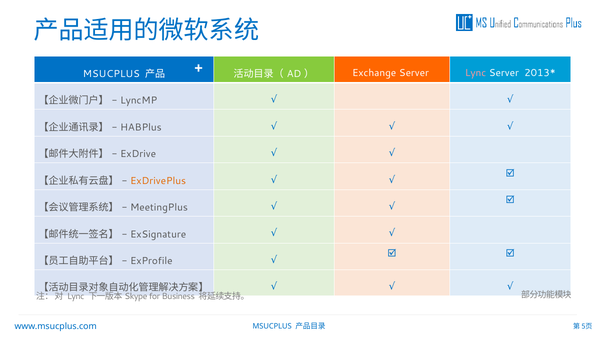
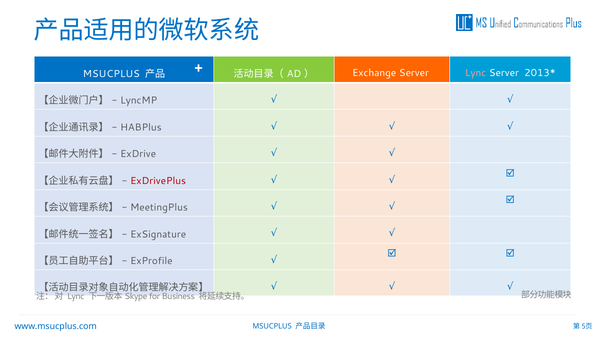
ExDrivePlus colour: orange -> red (158, 181)
